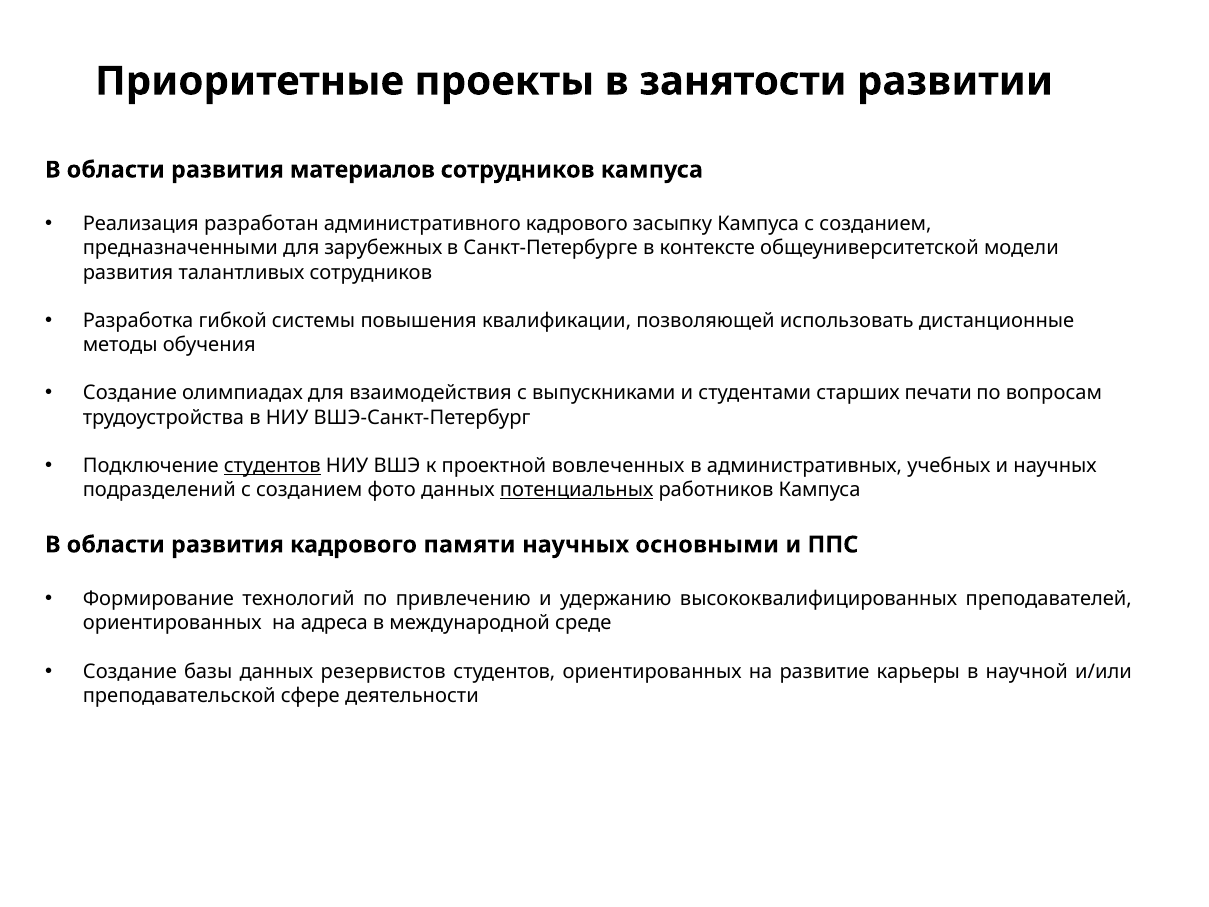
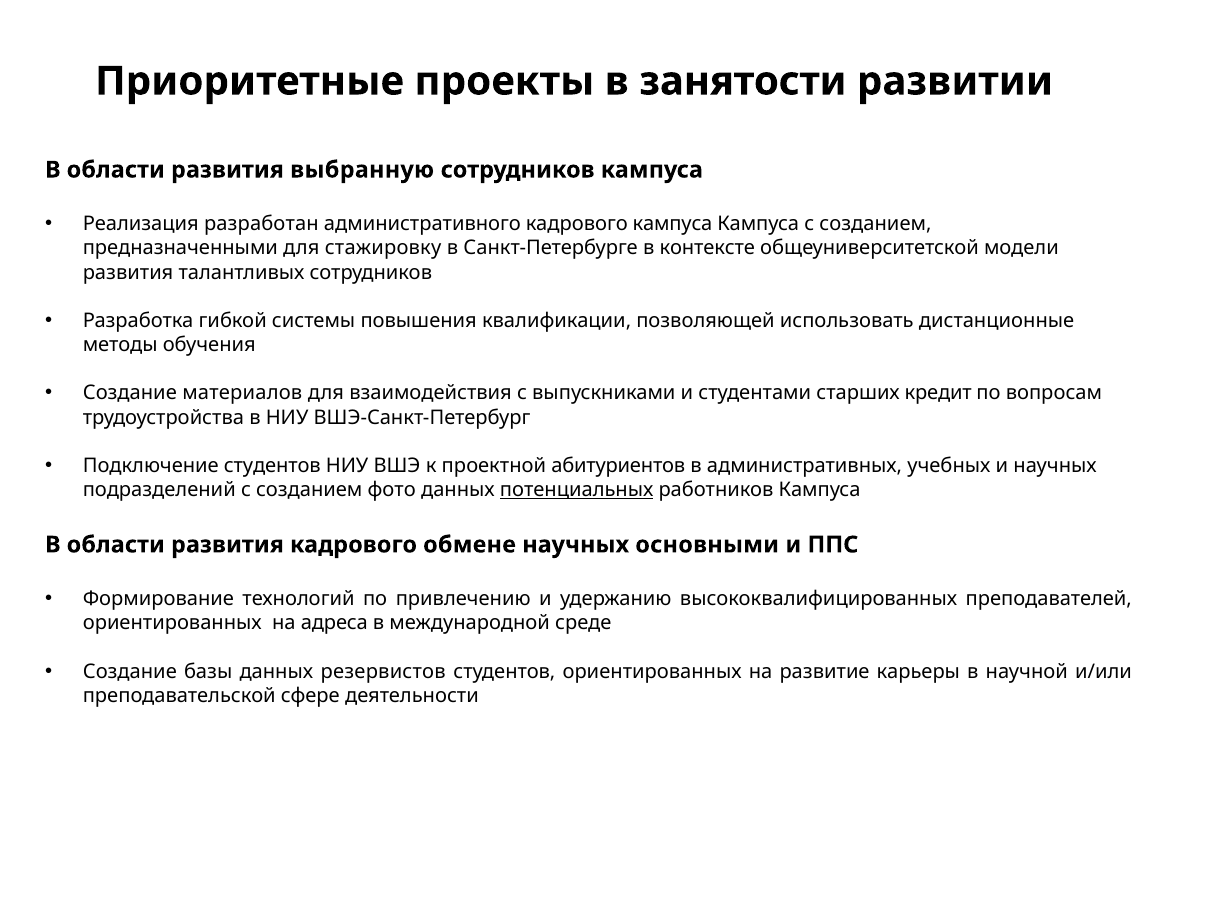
материалов: материалов -> выбранную (362, 170)
кадрового засыпку: засыпку -> кампуса (673, 224)
зарубежных: зарубежных -> стажировку (383, 248)
олимпиадах: олимпиадах -> материалов (242, 393)
печати: печати -> кредит (938, 393)
студентов underline: present -> none (272, 466)
вовлеченных: вовлеченных -> абитуриентов (618, 466)
памяти: памяти -> обмене (470, 545)
